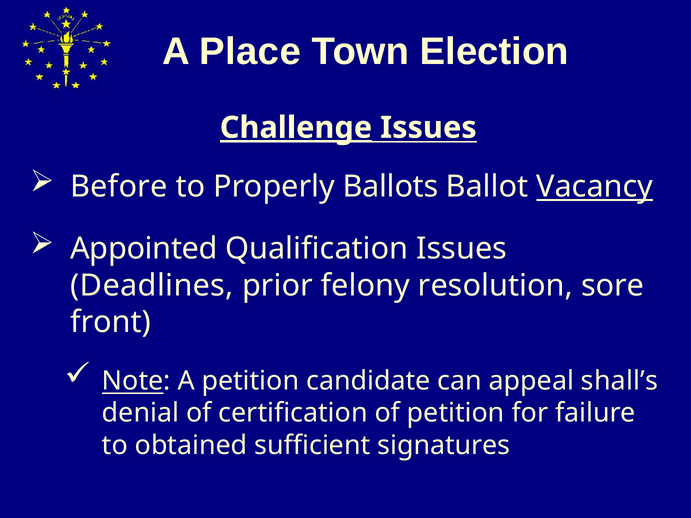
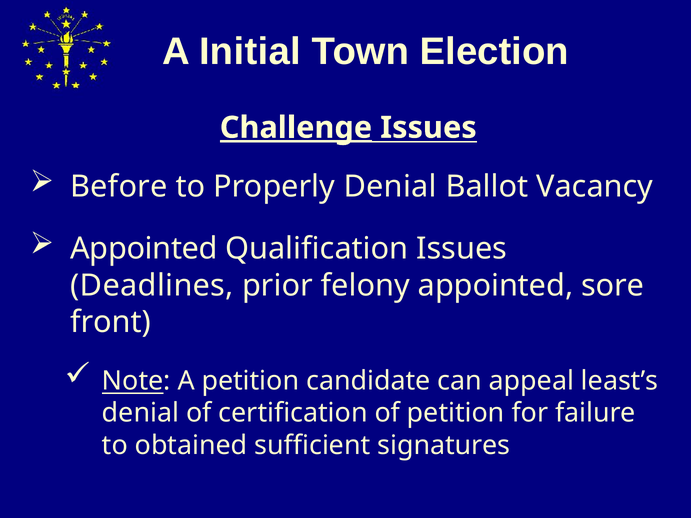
Place: Place -> Initial (250, 52)
Properly Ballots: Ballots -> Denial (390, 187)
Vacancy underline: present -> none (595, 187)
felony resolution: resolution -> appointed (496, 286)
shall’s: shall’s -> least’s (620, 381)
